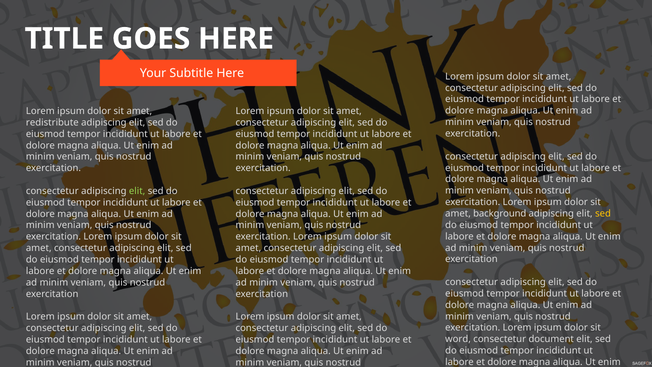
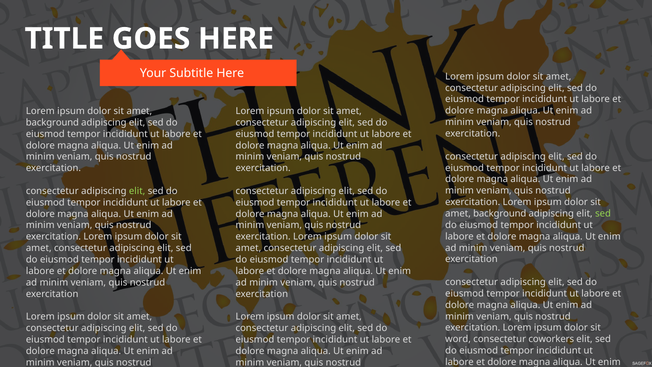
redistribute: redistribute -> background (52, 122)
sed colour: yellow -> light green (603, 213)
document: document -> coworkers (551, 339)
